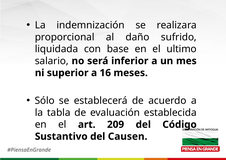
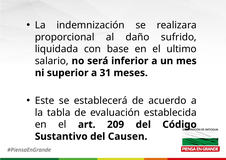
16: 16 -> 31 (105, 73)
Sólo: Sólo -> Este (45, 101)
